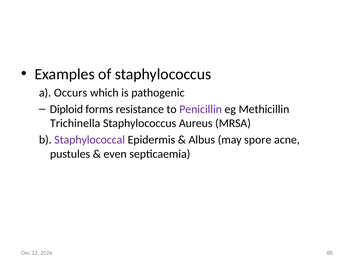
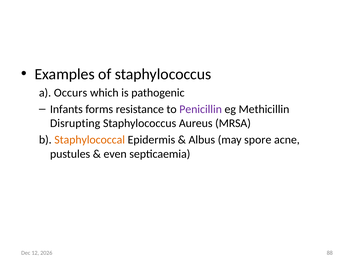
Diploid: Diploid -> Infants (66, 109)
Trichinella: Trichinella -> Disrupting (75, 124)
Staphylococcal colour: purple -> orange (90, 140)
